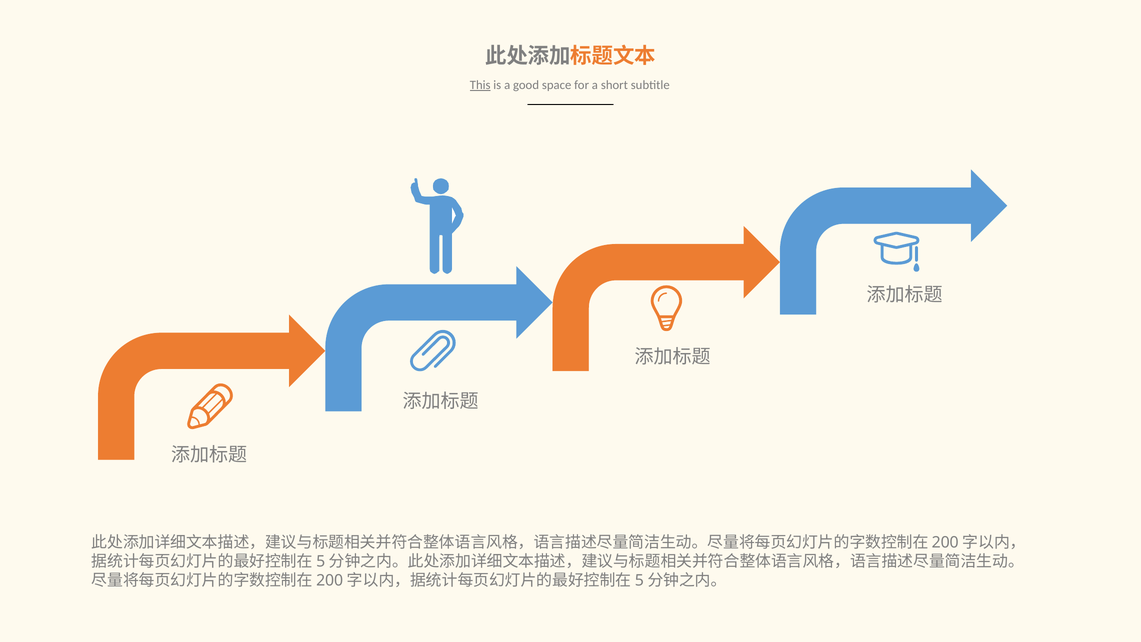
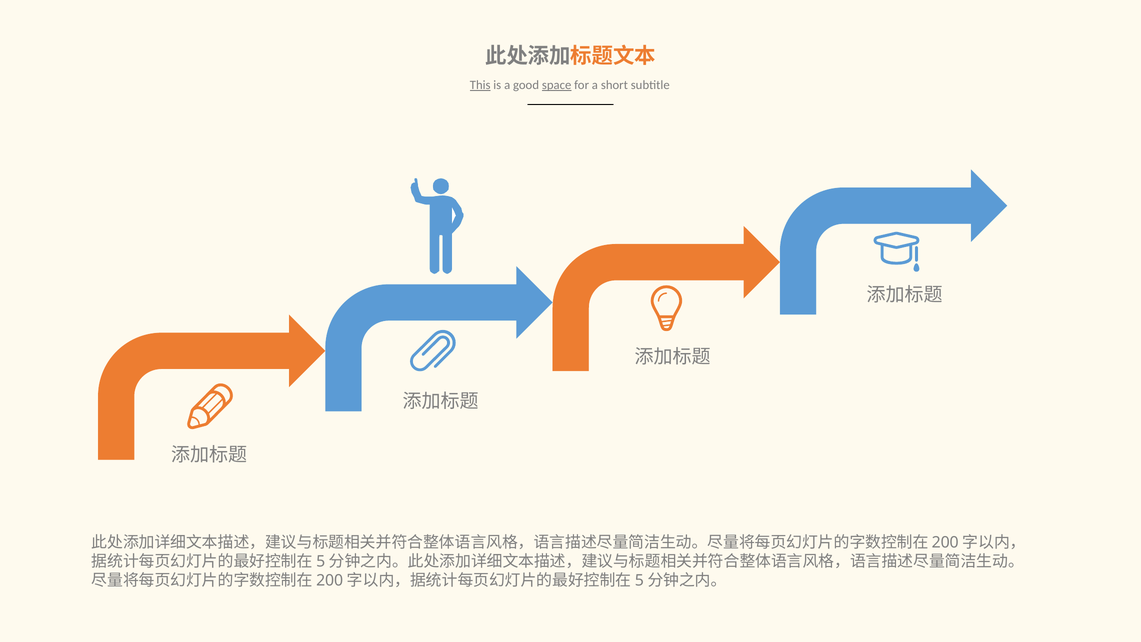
space underline: none -> present (557, 85)
